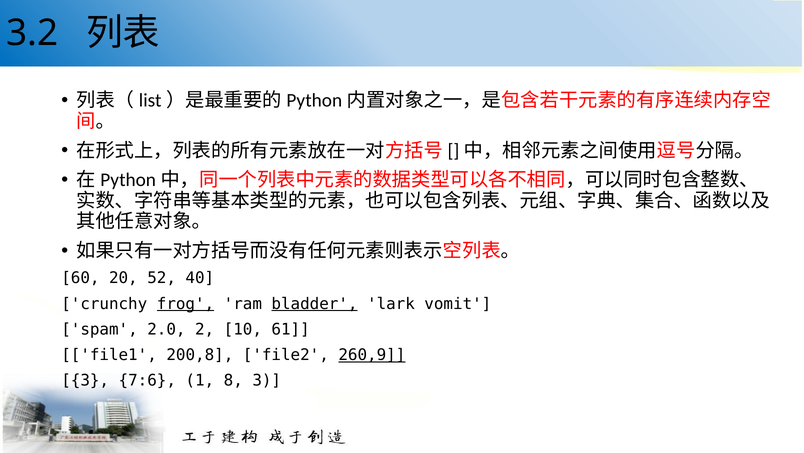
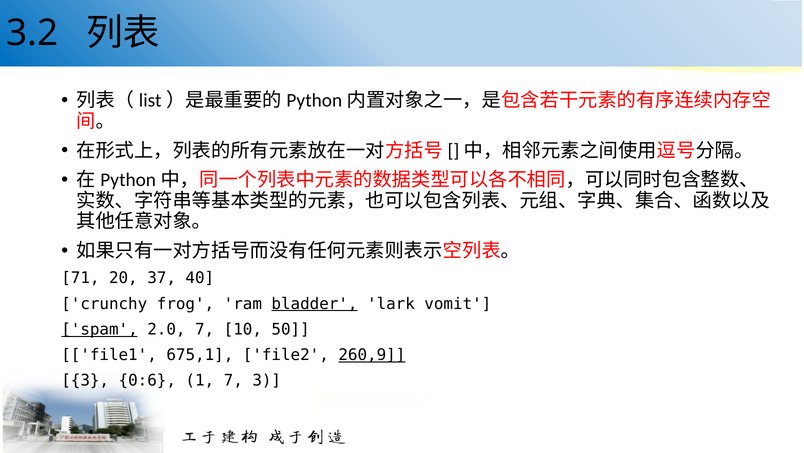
60: 60 -> 71 (80, 278)
52: 52 -> 37 (162, 278)
frog underline: present -> none (186, 303)
spam underline: none -> present (100, 329)
2.0 2: 2 -> 7 (205, 329)
61: 61 -> 50 (291, 329)
200,8: 200,8 -> 675,1 (200, 354)
7:6: 7:6 -> 0:6 (147, 380)
1 8: 8 -> 7 (233, 380)
